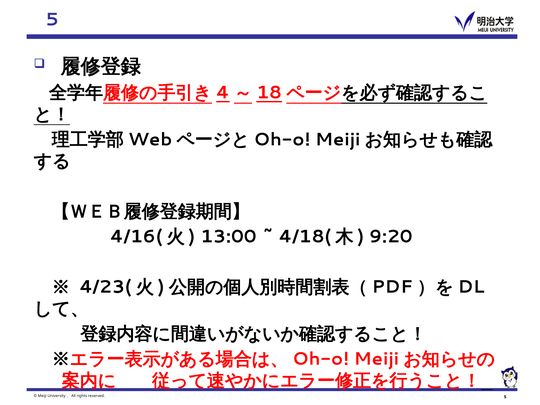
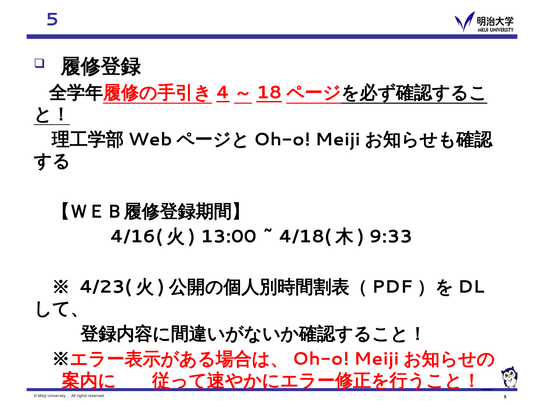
9:20: 9:20 -> 9:33 (391, 237)
